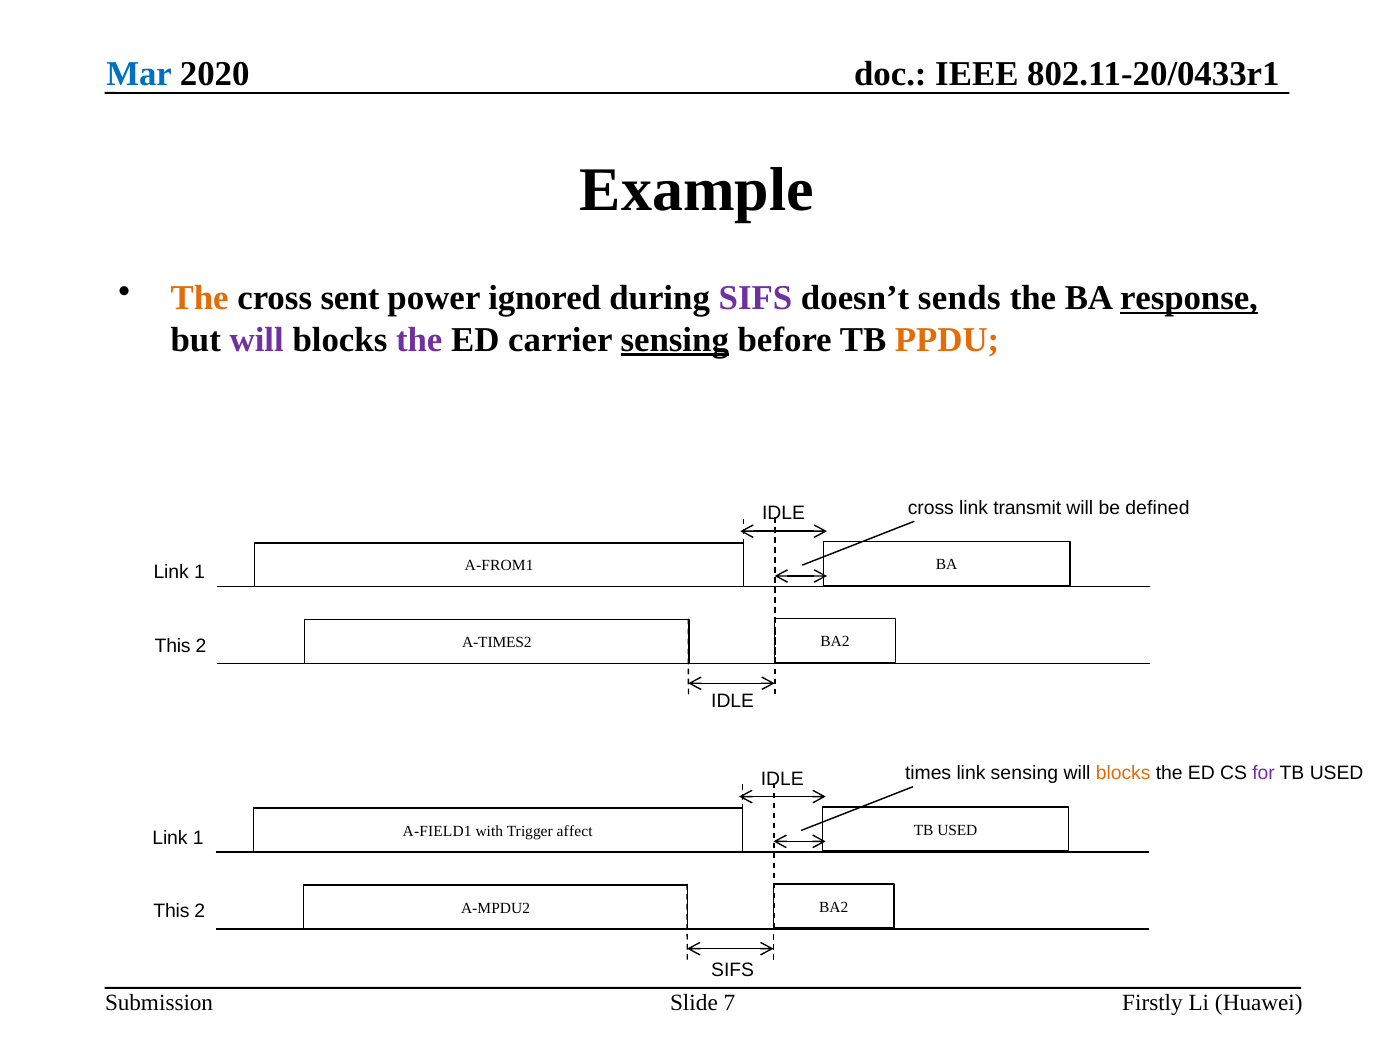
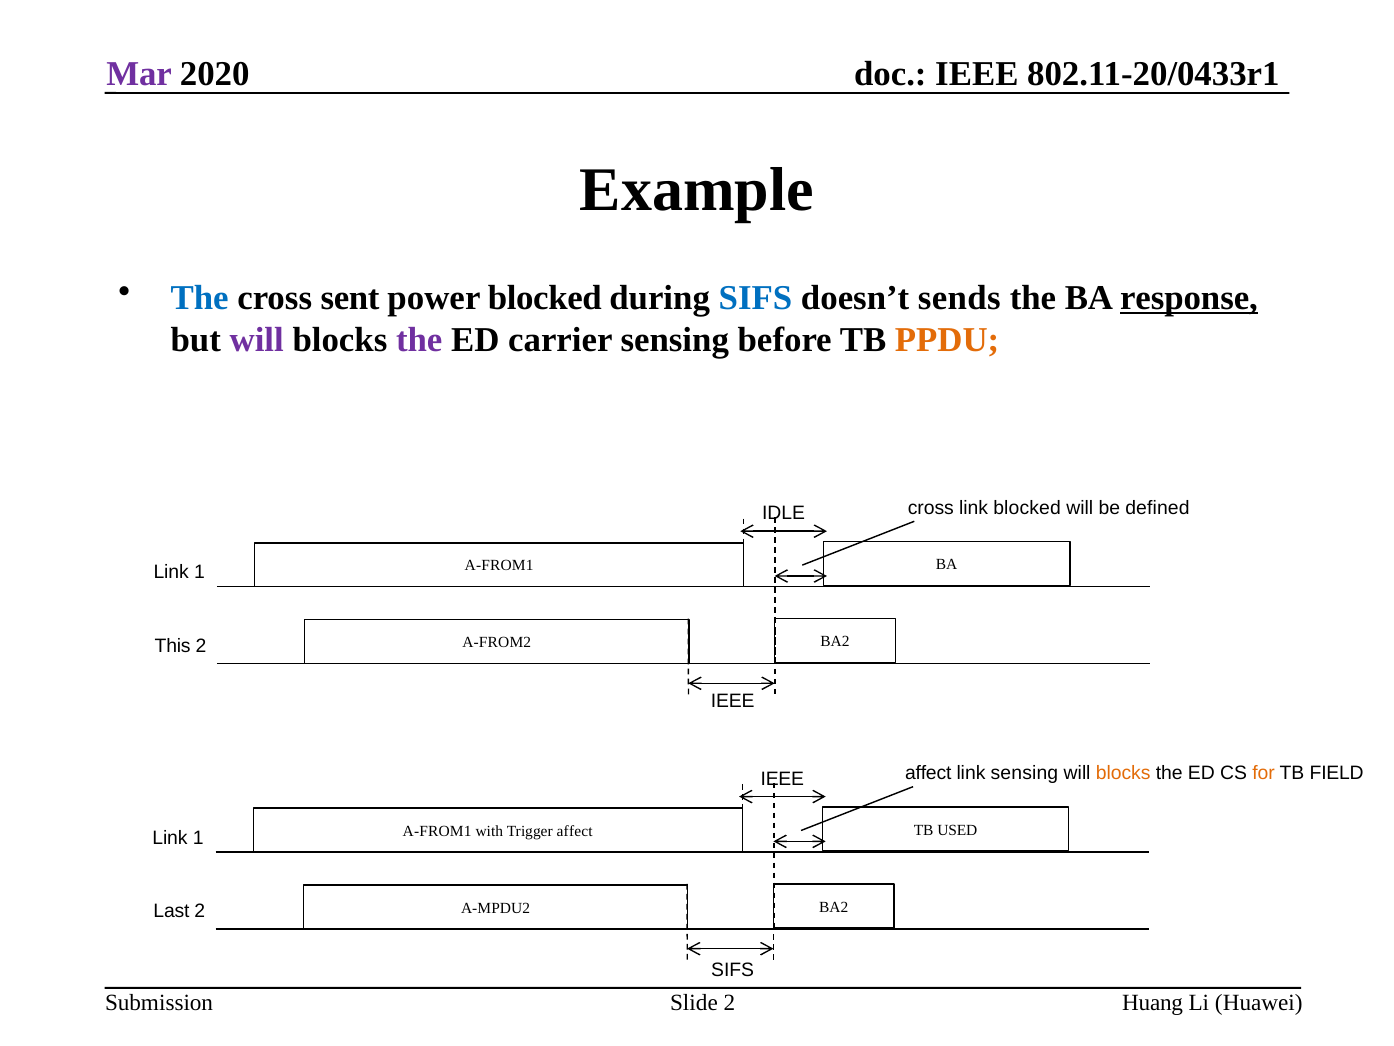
Mar colour: blue -> purple (139, 74)
The colour: orange -> blue (200, 298)
power ignored: ignored -> blocked (545, 298)
SIFS colour: purple -> blue (755, 298)
sensing underline: present -> none (675, 339)
link transmit: transmit -> blocked (1027, 508)
A-TIMES2: A-TIMES2 -> A-FROM2 (497, 642)
IDLE: IDLE -> IEEE (733, 701)
times: times -> affect (928, 773)
for colour: purple -> orange (1264, 773)
USED: USED -> FIELD (1337, 773)
IDLE: IDLE -> IEEE (782, 778)
A-FIELD1: A-FIELD1 -> A-FROM1 (437, 831)
This: This -> Last (171, 911)
Slide 7: 7 -> 2 (729, 1003)
Firstly: Firstly -> Huang (1153, 1003)
